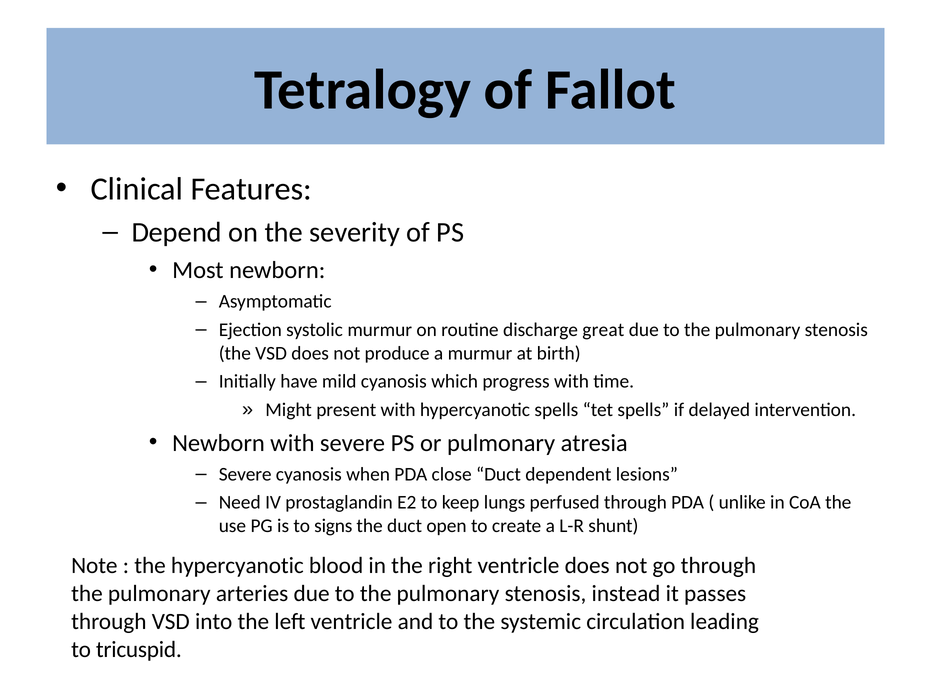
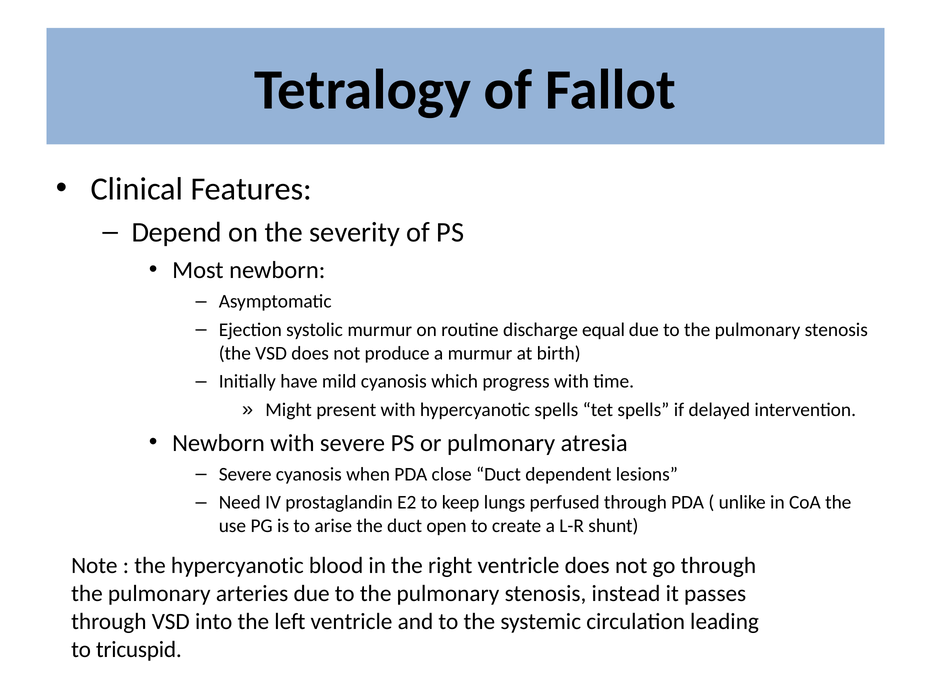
great: great -> equal (604, 330)
signs: signs -> arise (333, 526)
